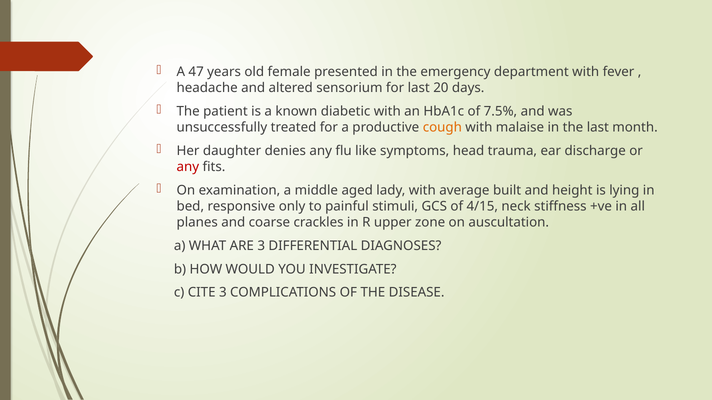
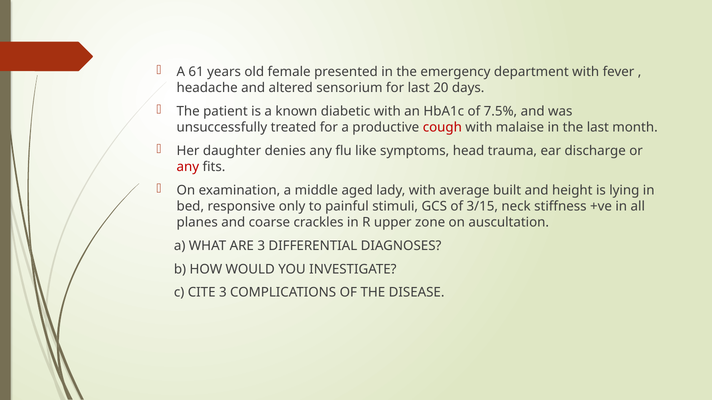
47: 47 -> 61 (196, 72)
cough colour: orange -> red (442, 128)
4/15: 4/15 -> 3/15 (482, 207)
